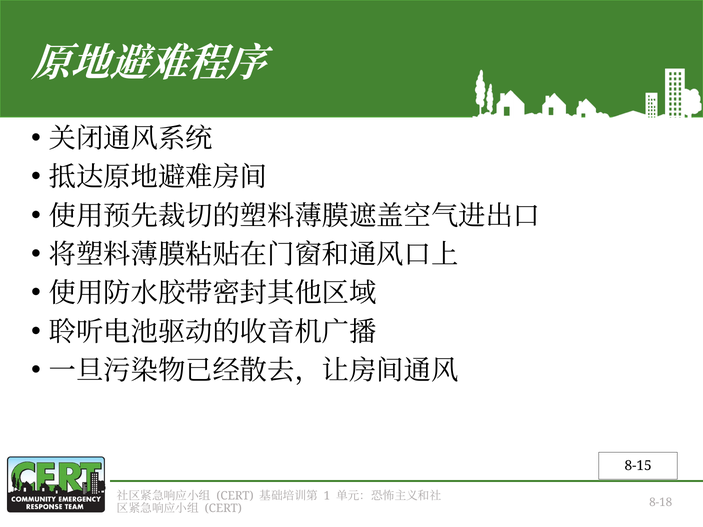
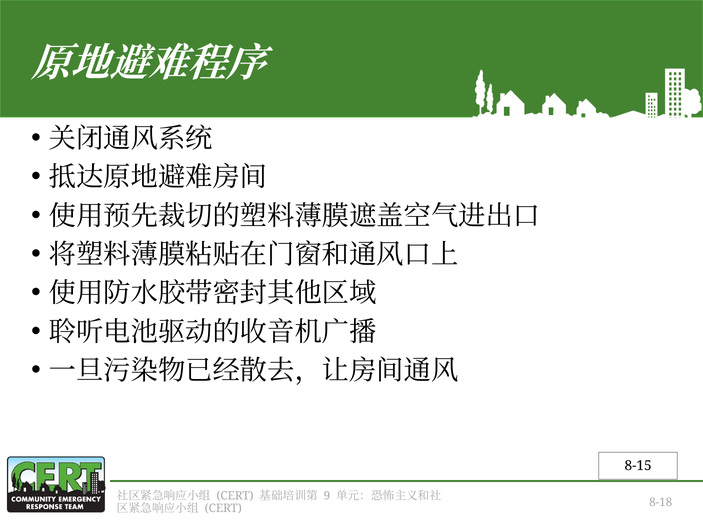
1: 1 -> 9 (327, 496)
